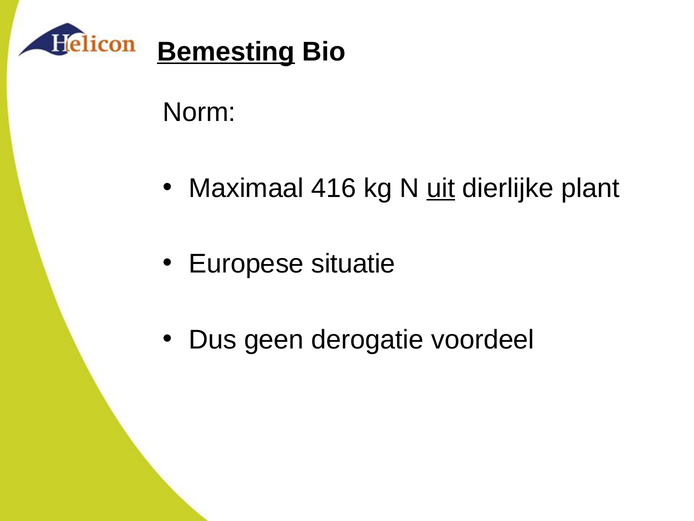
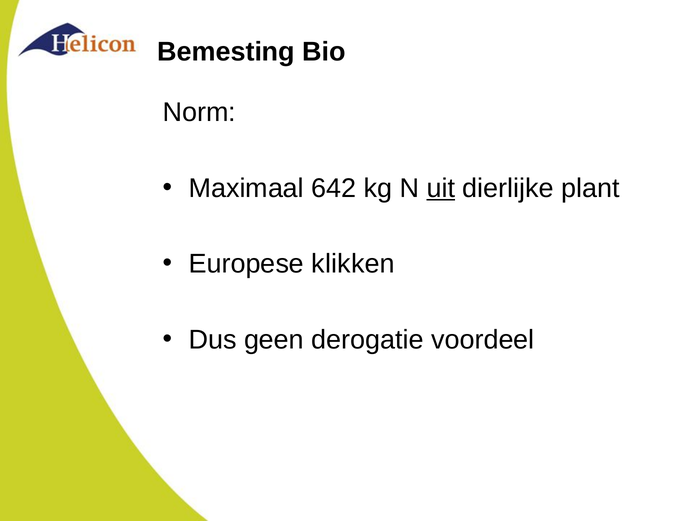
Bemesting underline: present -> none (226, 52)
416: 416 -> 642 (334, 188)
situatie: situatie -> klikken (353, 264)
